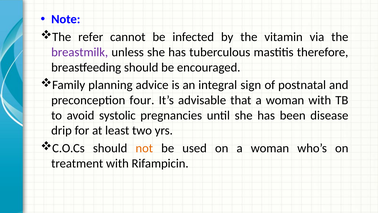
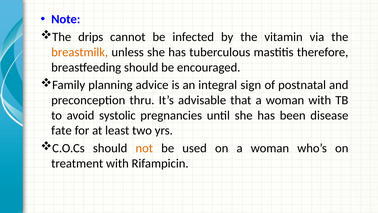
refer: refer -> drips (91, 37)
breastmilk colour: purple -> orange (80, 52)
four: four -> thru (142, 100)
drip: drip -> fate (61, 130)
